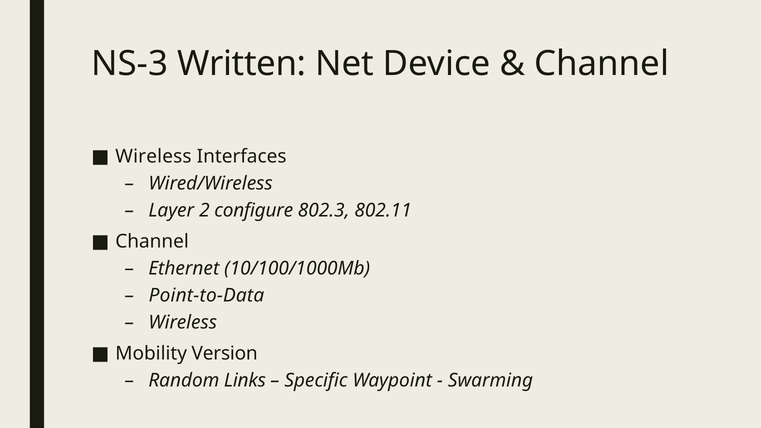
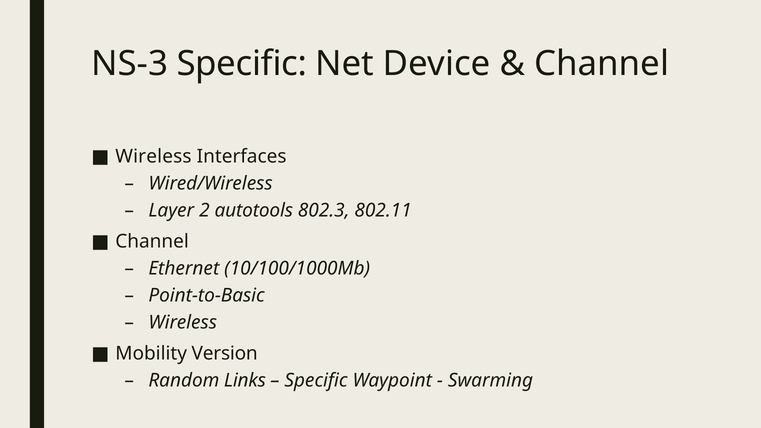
NS-3 Written: Written -> Specific (242, 64)
configure: configure -> autotools (254, 210)
Point-to-Data: Point-to-Data -> Point-to-Basic (207, 295)
